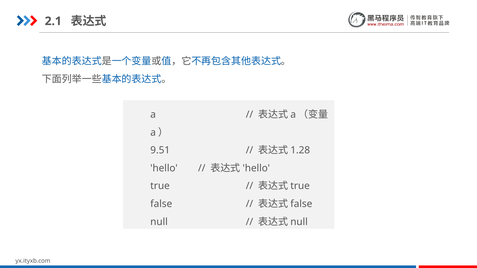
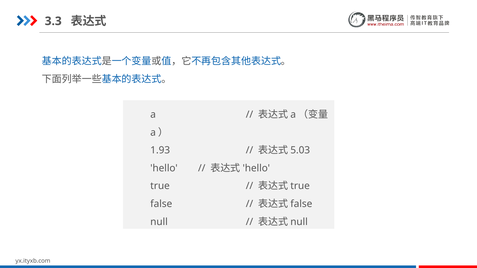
2.1: 2.1 -> 3.3 (53, 21)
9.51: 9.51 -> 1.93 (160, 151)
1.28: 1.28 -> 5.03 (300, 151)
